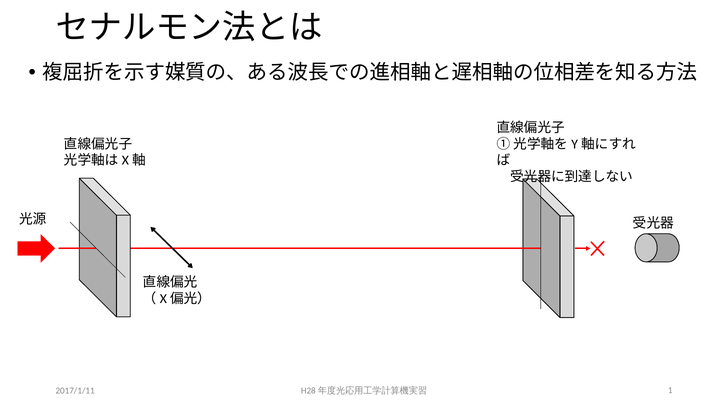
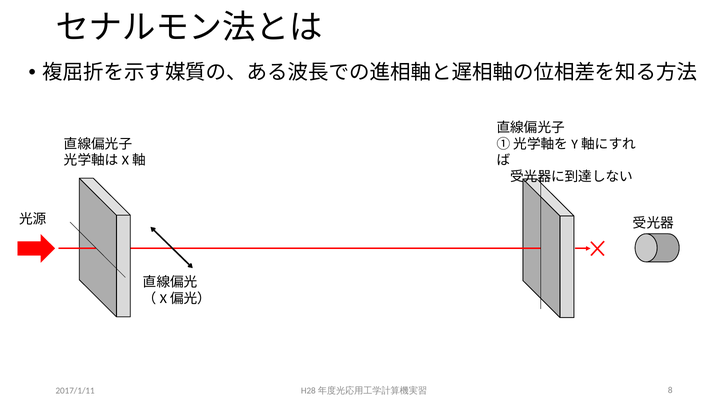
1: 1 -> 8 (670, 391)
